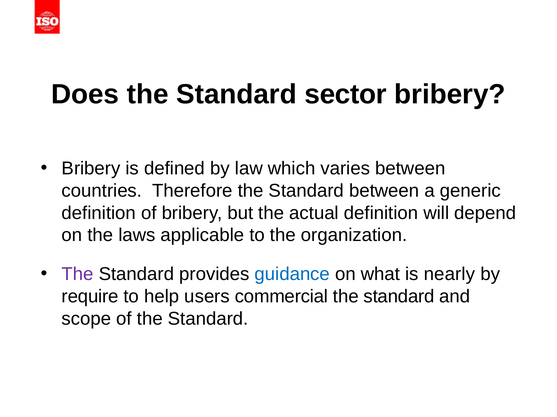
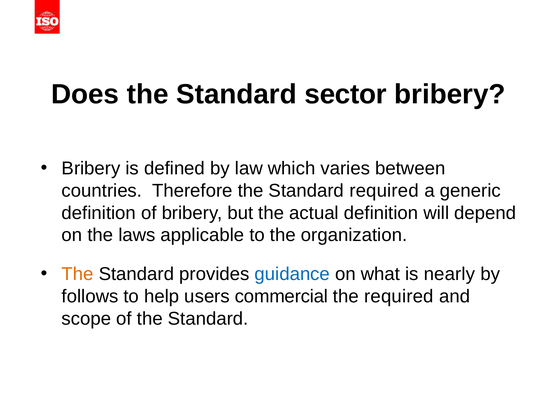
Standard between: between -> required (384, 191)
The colour: purple -> orange (78, 275)
require: require -> follows (90, 297)
standard: standard -> required (399, 297)
